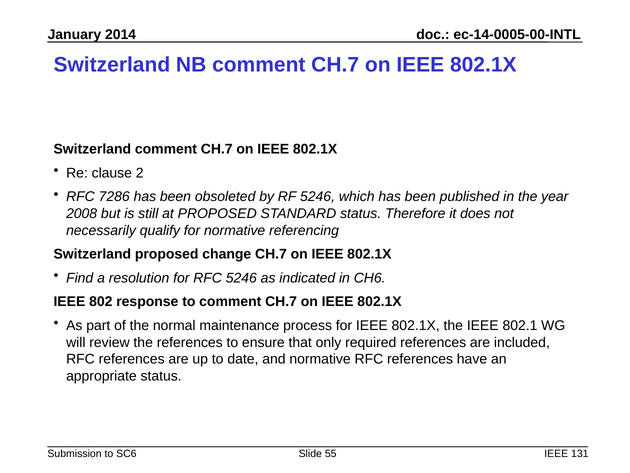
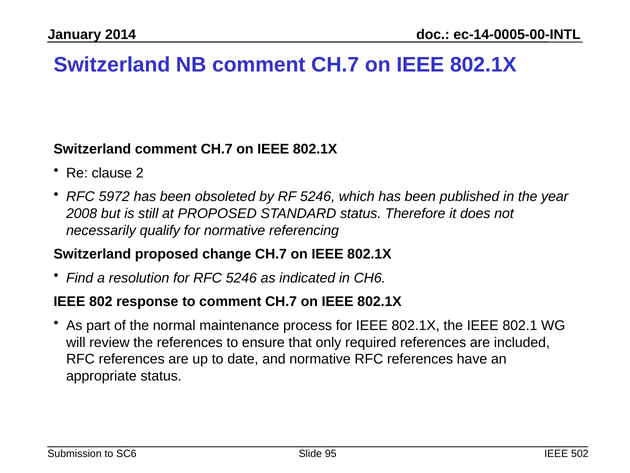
7286: 7286 -> 5972 (114, 197)
55: 55 -> 95 (331, 453)
131: 131 -> 502 (580, 453)
